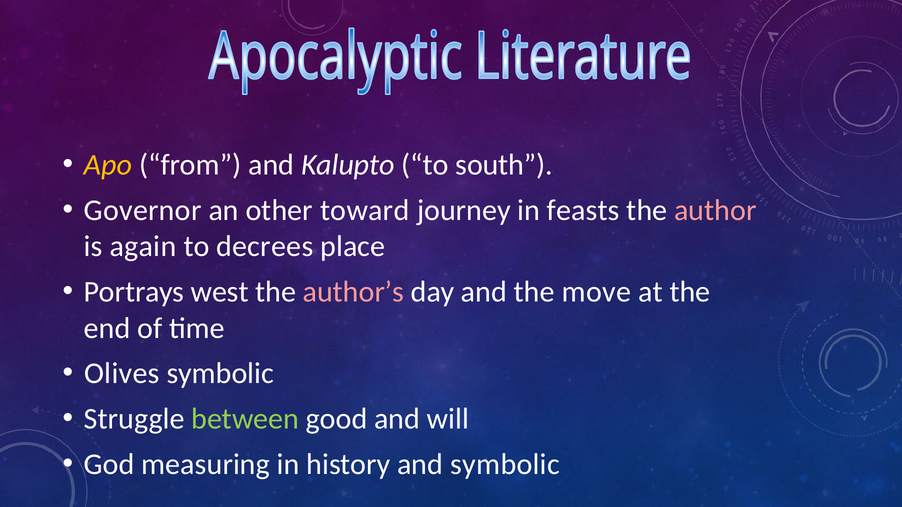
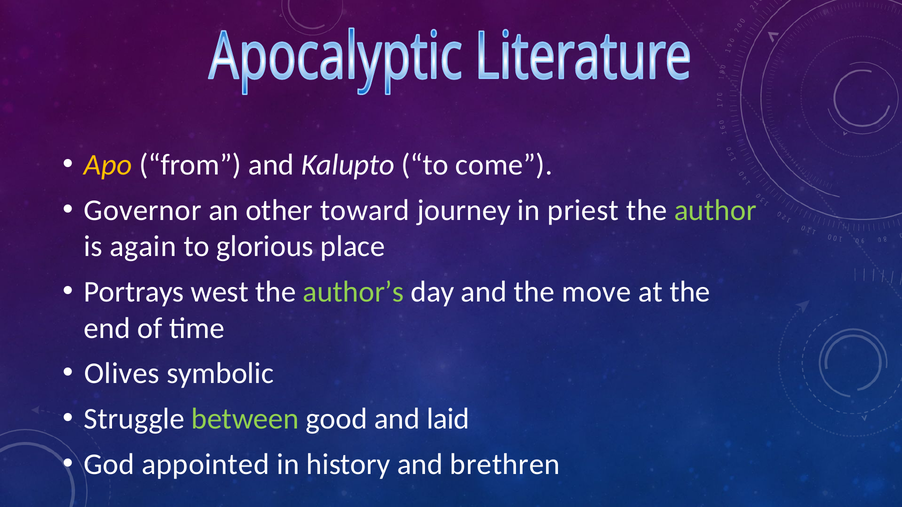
south: south -> come (504, 165)
feasts: feasts -> priest (583, 211)
author colour: pink -> light green (715, 211)
decrees: decrees -> glorious (265, 247)
author’s colour: pink -> light green (353, 292)
will: will -> laid (448, 419)
measuring: measuring -> appointed (206, 465)
and symbolic: symbolic -> brethren (505, 465)
